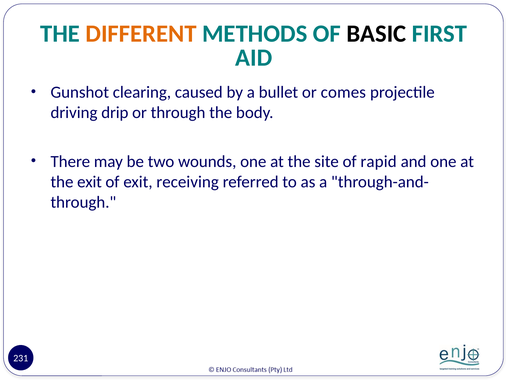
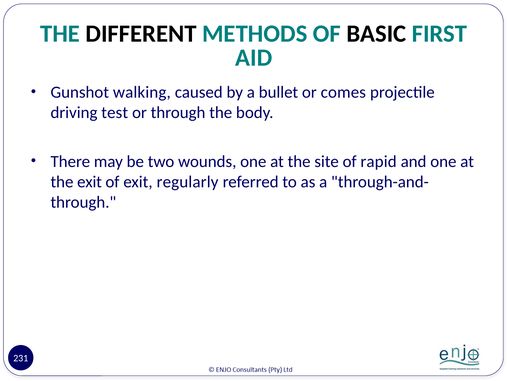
DIFFERENT colour: orange -> black (141, 34)
clearing: clearing -> walking (142, 92)
drip: drip -> test (115, 112)
receiving: receiving -> regularly (188, 181)
